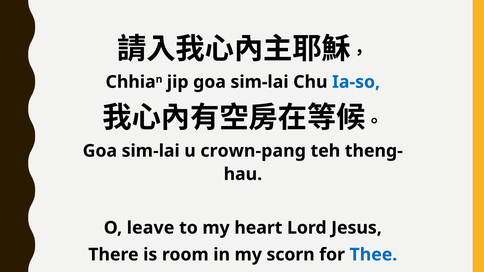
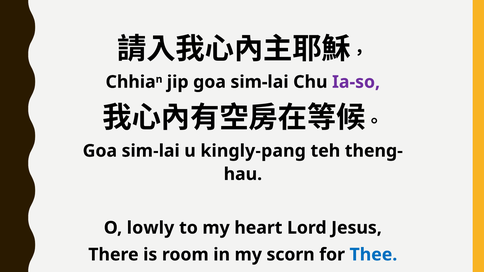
Ia-so colour: blue -> purple (356, 82)
crown-pang: crown-pang -> kingly-pang (253, 151)
leave: leave -> lowly (151, 228)
